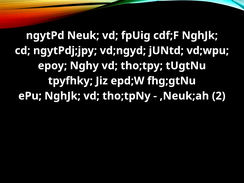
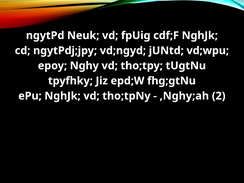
,Neuk;ah: ,Neuk;ah -> ,Nghy;ah (184, 96)
